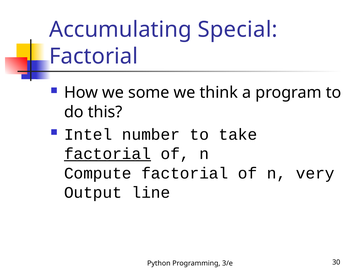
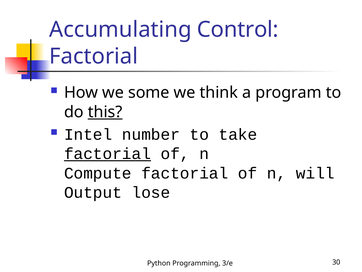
Special: Special -> Control (238, 30)
this underline: none -> present (105, 112)
very: very -> will (315, 173)
line: line -> lose (151, 192)
